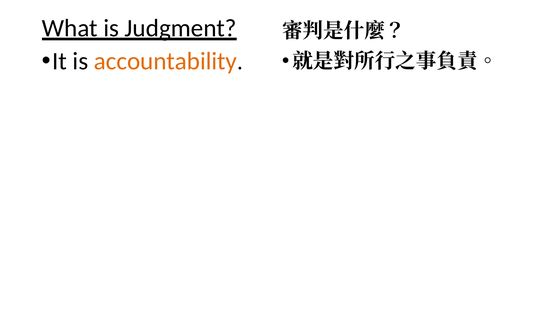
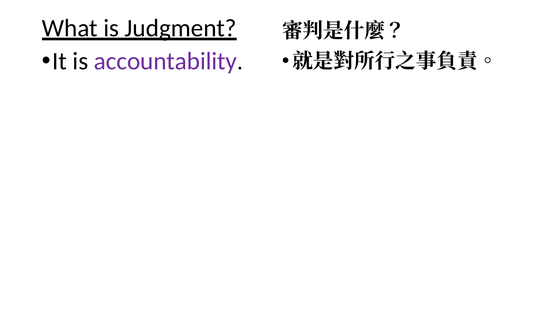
accountability colour: orange -> purple (165, 61)
